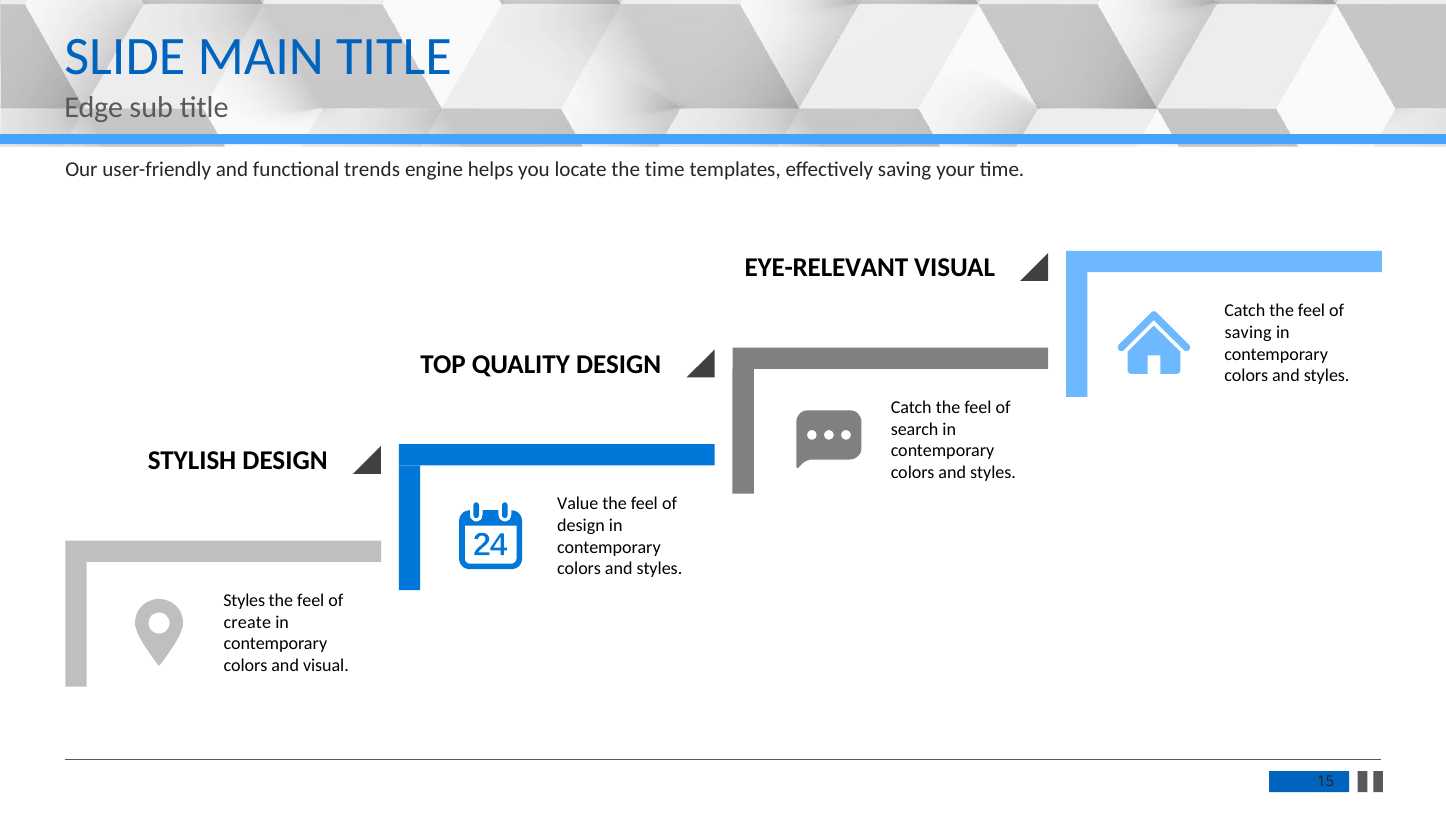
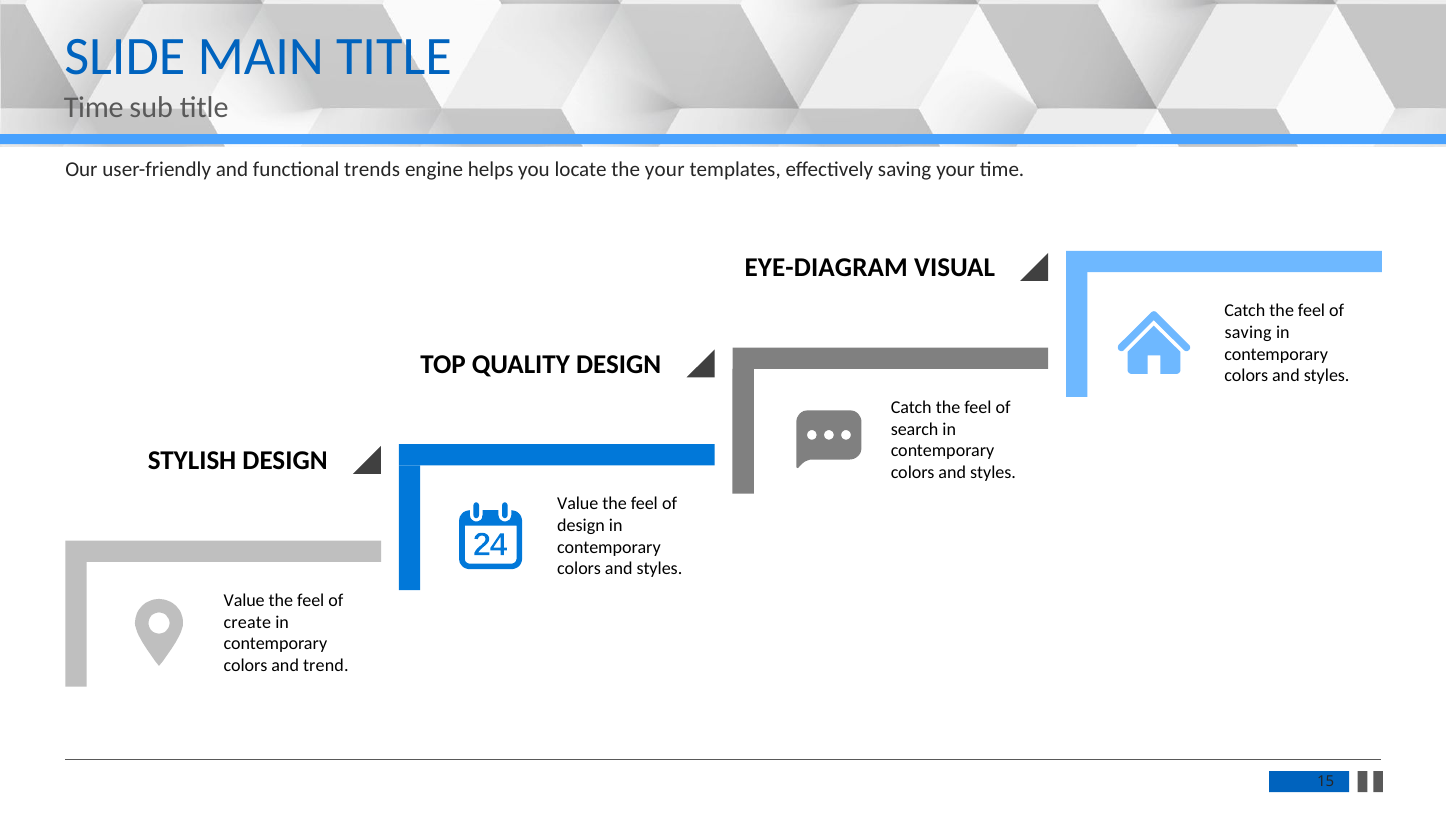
Edge: Edge -> Time (94, 108)
the time: time -> your (665, 169)
EYE-RELEVANT: EYE-RELEVANT -> EYE-DIAGRAM (826, 268)
Styles: Styles -> Value (244, 601)
and visual: visual -> trend (326, 666)
